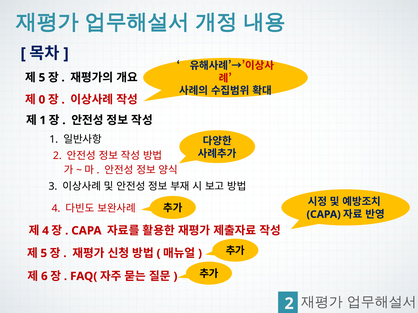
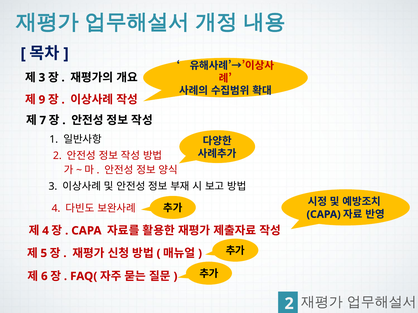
5: 5 -> 3 (42, 78)
0: 0 -> 9 (42, 100)
1: 1 -> 7 (43, 121)
